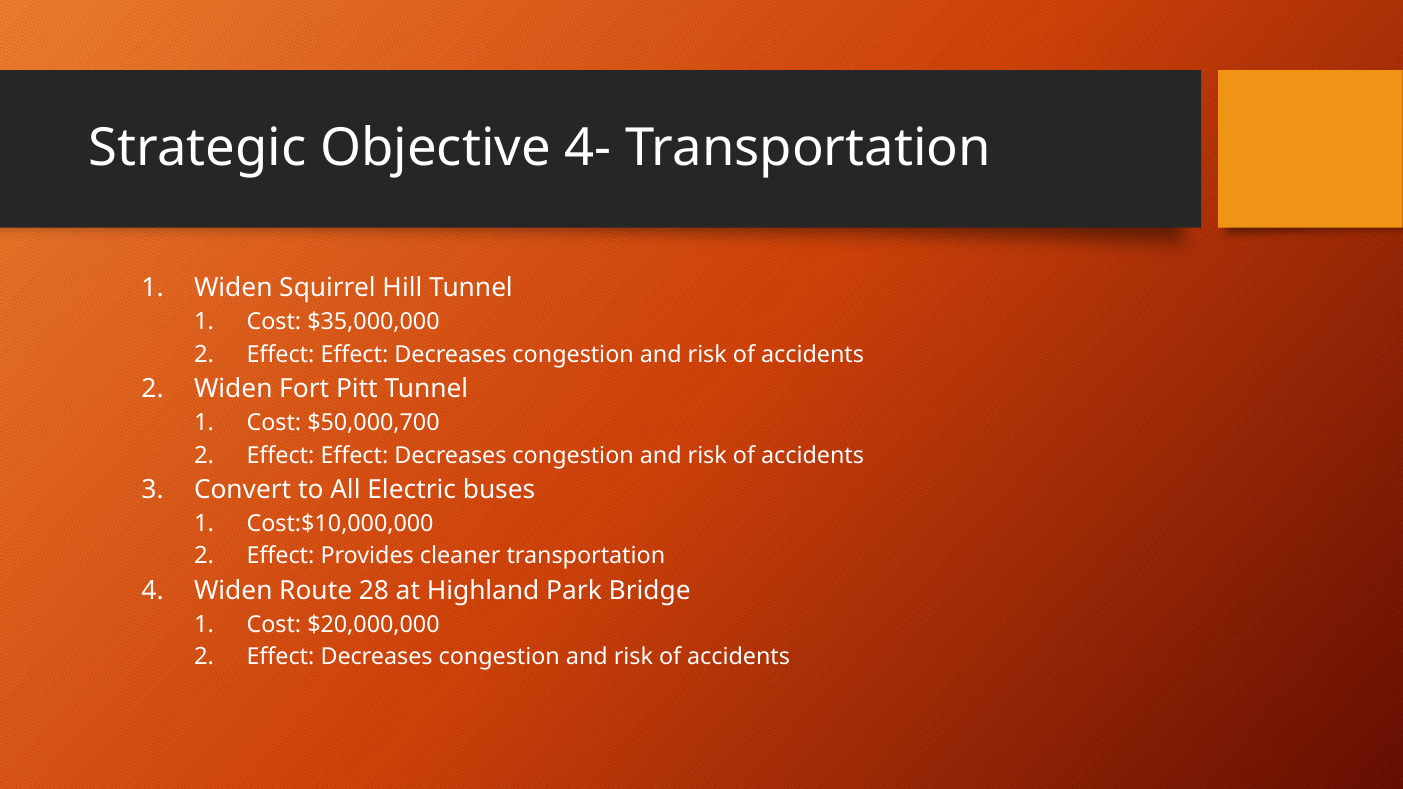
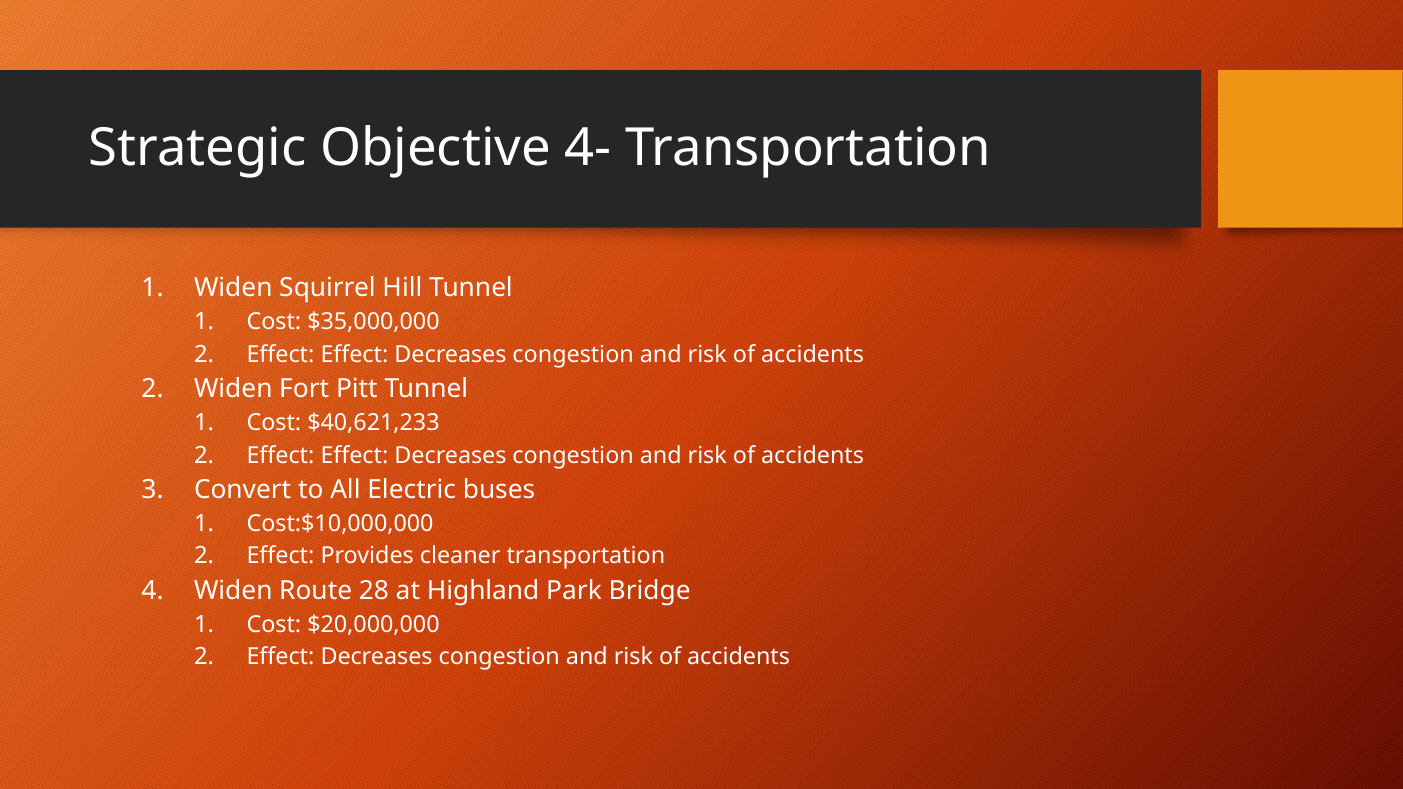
$50,000,700: $50,000,700 -> $40,621,233 (373, 423)
